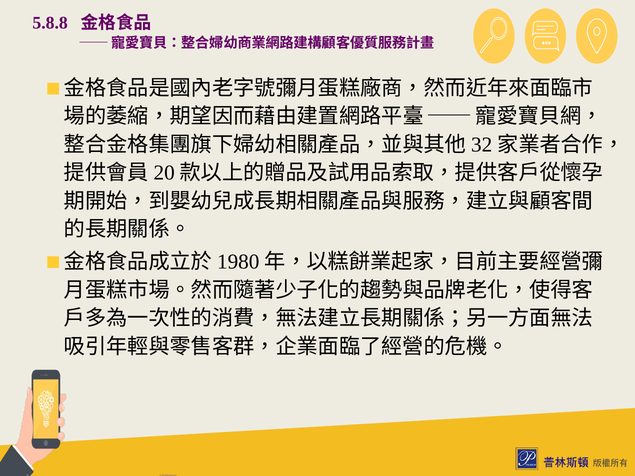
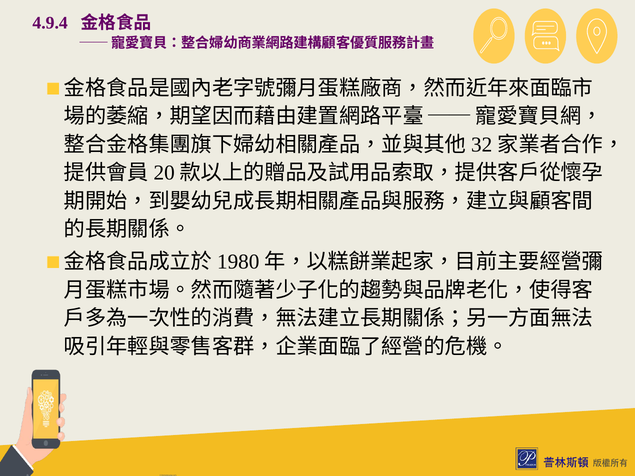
5.8.8: 5.8.8 -> 4.9.4 (50, 23)
